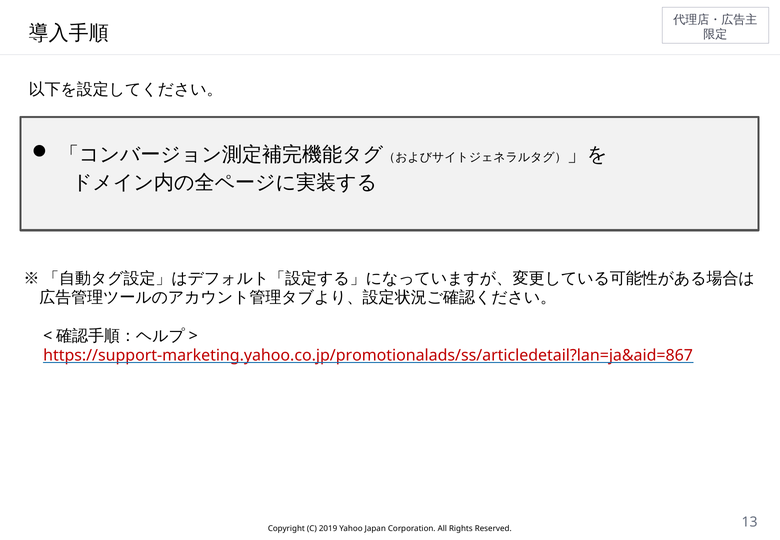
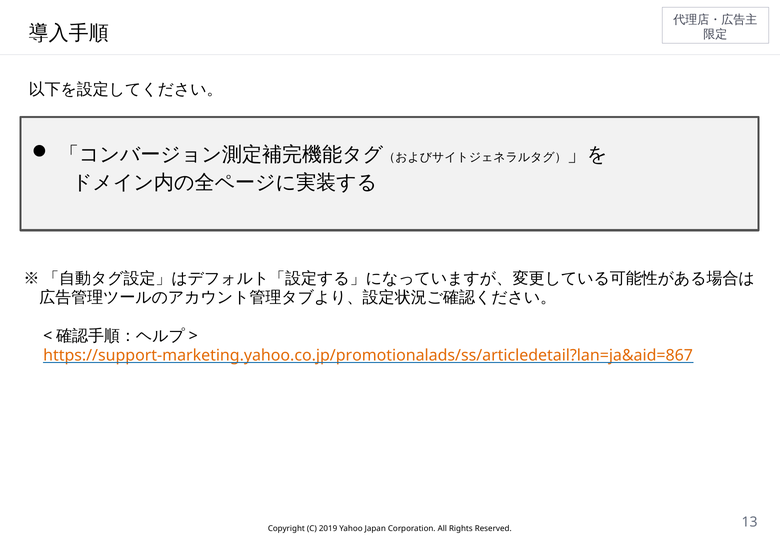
https://support-marketing.yahoo.co.jp/promotionalads/ss/articledetail?lan=ja&aid=867 colour: red -> orange (368, 355)
